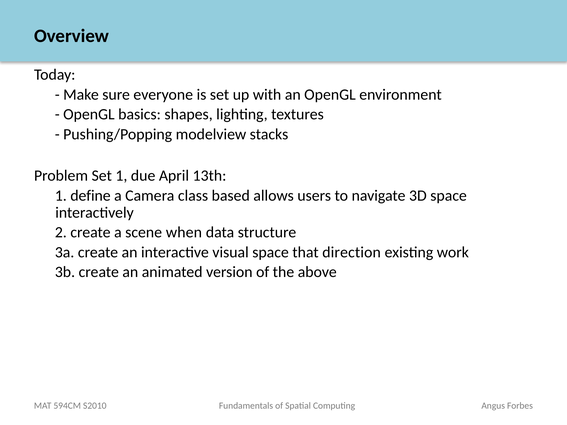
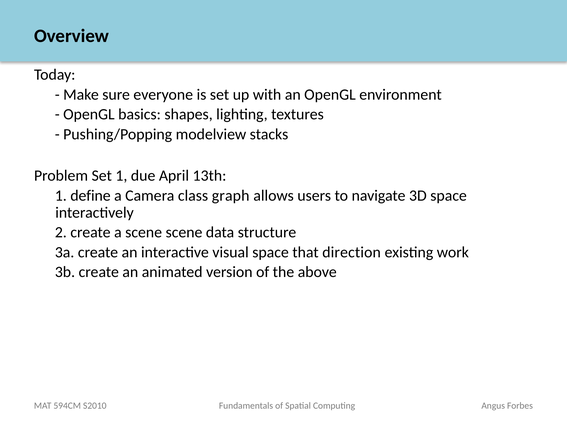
based: based -> graph (231, 196)
scene when: when -> scene (184, 232)
